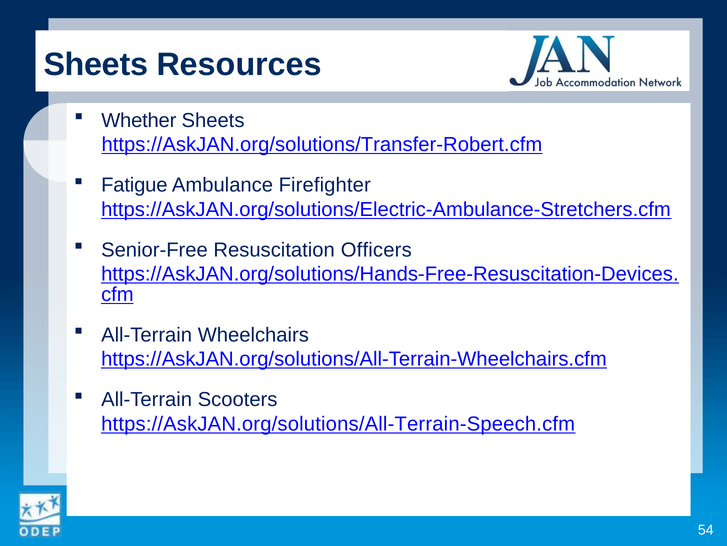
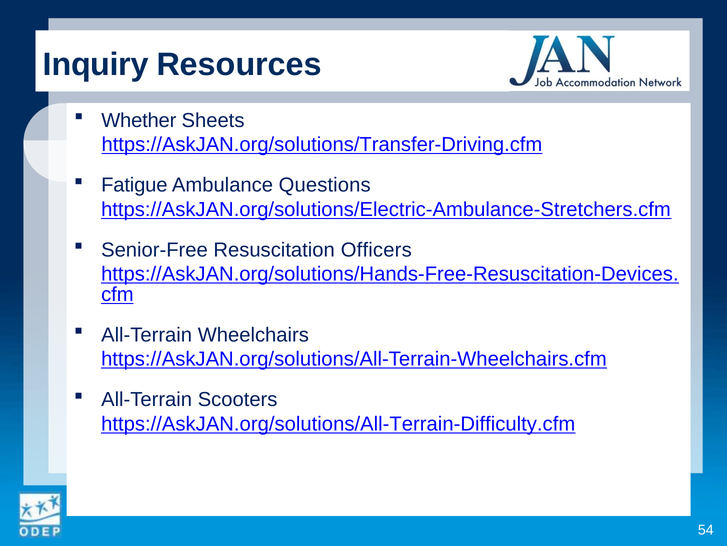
Sheets: Sheets -> Inquiry (96, 65)
https://AskJAN.org/solutions/Transfer-Robert.cfm: https://AskJAN.org/solutions/Transfer-Robert.cfm -> https://AskJAN.org/solutions/Transfer-Driving.cfm (322, 144)
Firefighter: Firefighter -> Questions (325, 185)
https://AskJAN.org/solutions/All-Terrain-Speech.cfm: https://AskJAN.org/solutions/All-Terrain-Speech.cfm -> https://AskJAN.org/solutions/All-Terrain-Difficulty.cfm (338, 423)
